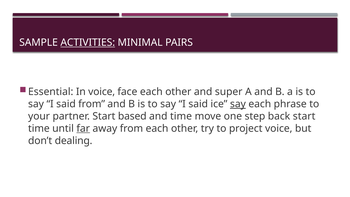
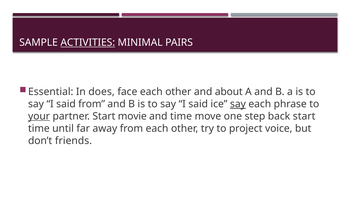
In voice: voice -> does (102, 92)
super: super -> about (229, 92)
your underline: none -> present (39, 116)
based: based -> movie (132, 116)
far underline: present -> none (83, 128)
dealing: dealing -> friends (73, 141)
